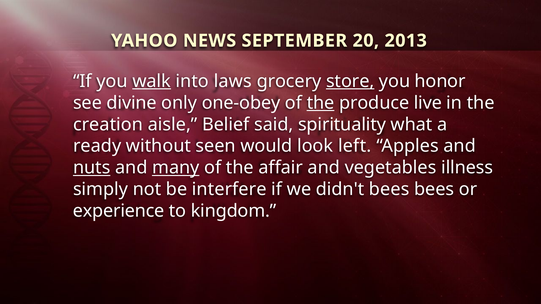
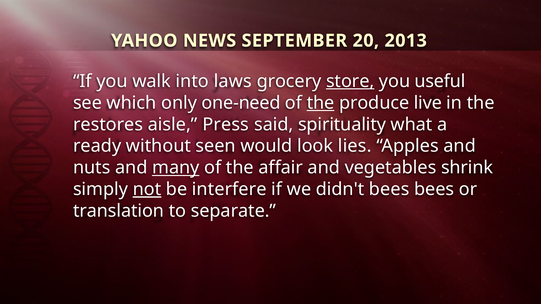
walk underline: present -> none (152, 81)
honor: honor -> useful (440, 81)
divine: divine -> which (132, 103)
one-obey: one-obey -> one-need (241, 103)
creation: creation -> restores (108, 125)
Belief: Belief -> Press (226, 125)
left: left -> lies (355, 146)
nuts underline: present -> none (92, 168)
illness: illness -> shrink (467, 168)
not underline: none -> present (147, 189)
experience: experience -> translation (119, 211)
kingdom: kingdom -> separate (233, 211)
